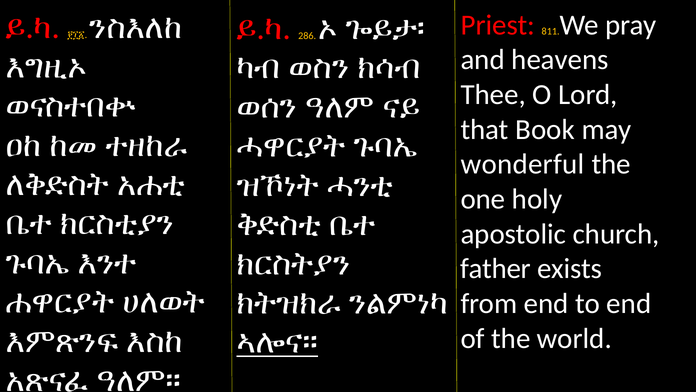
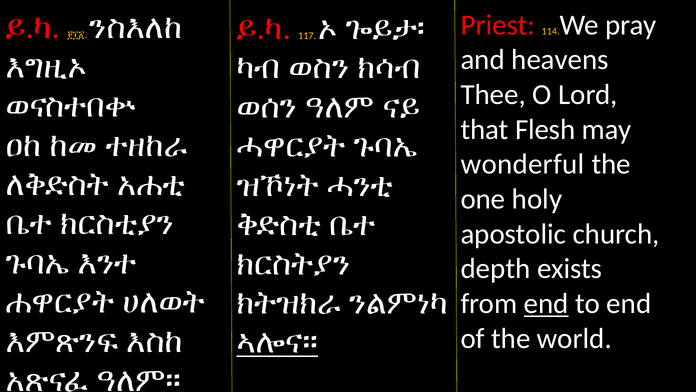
811: 811 -> 114 (551, 31)
286: 286 -> 117 (307, 36)
Book: Book -> Flesh (545, 129)
father: father -> depth (496, 269)
end underline: none -> present (546, 303)
